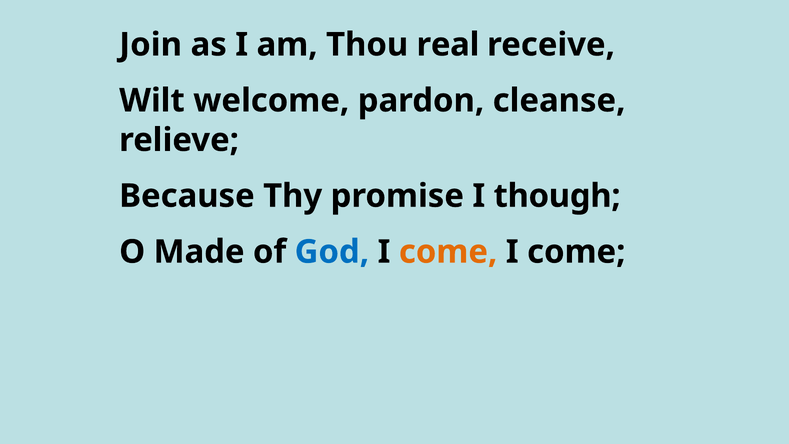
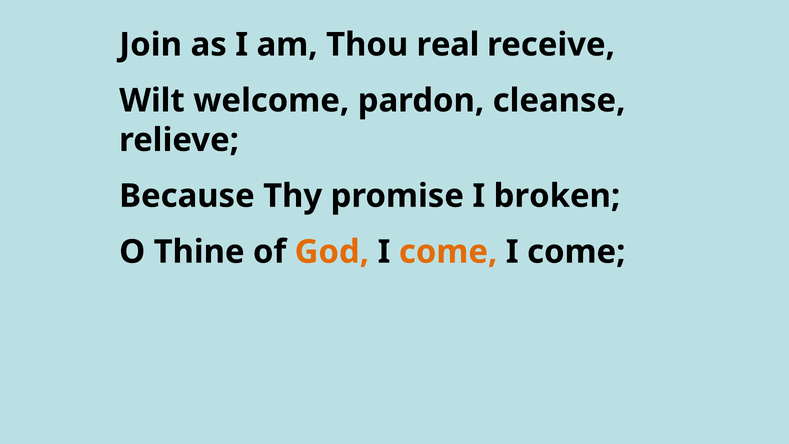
though: though -> broken (557, 196)
Made: Made -> Thine (199, 252)
God colour: blue -> orange (332, 252)
